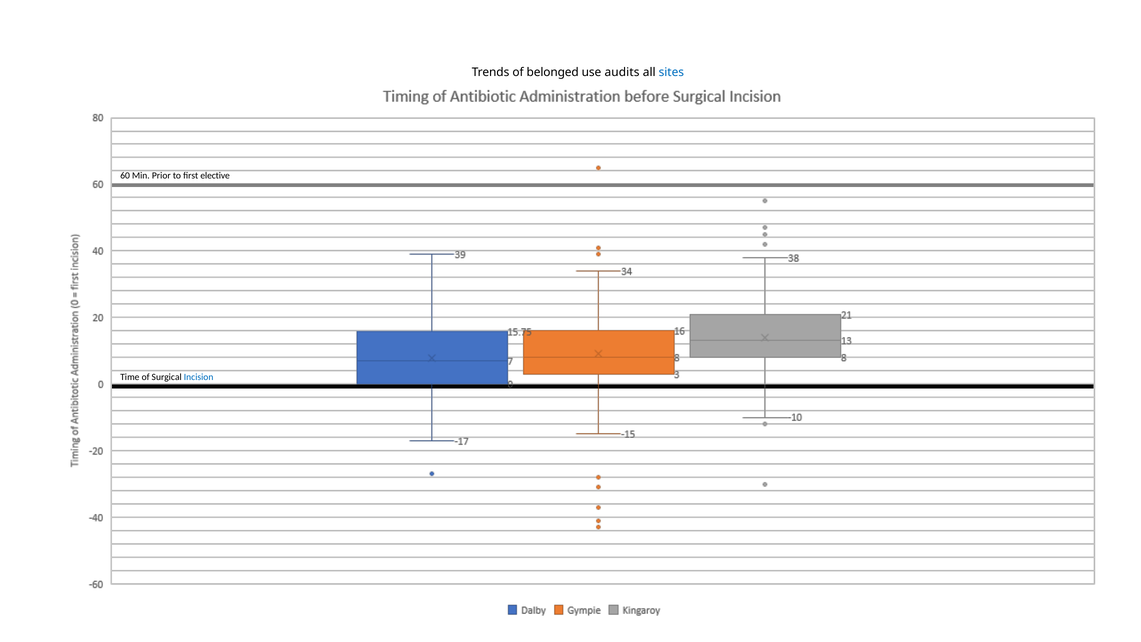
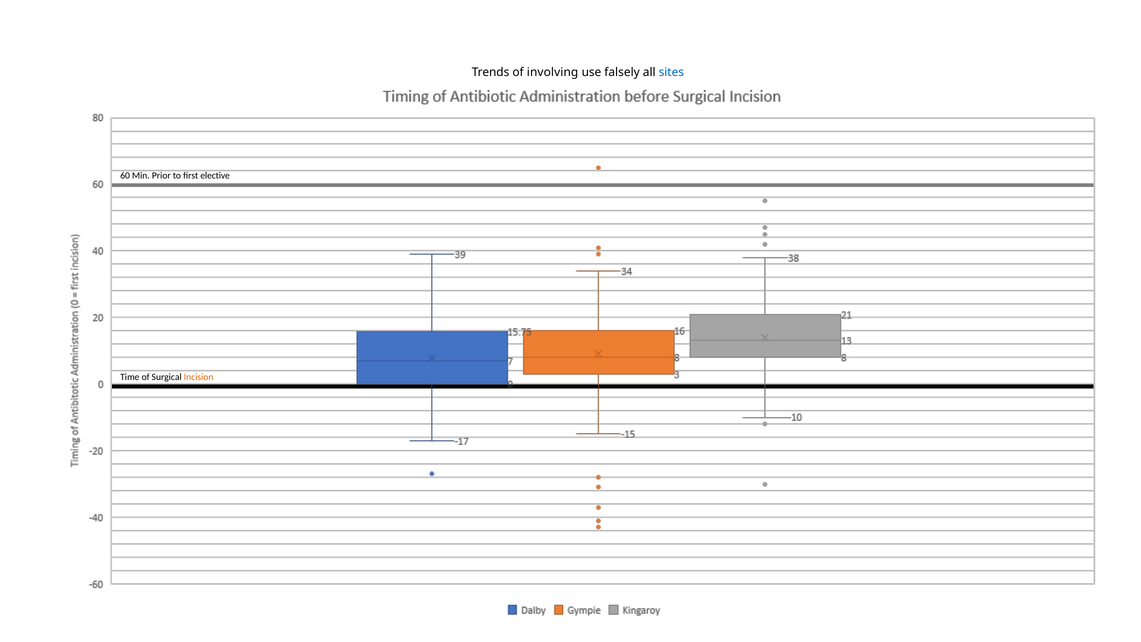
belonged: belonged -> involving (553, 72)
audits: audits -> falsely (622, 72)
Incision colour: blue -> orange (199, 377)
